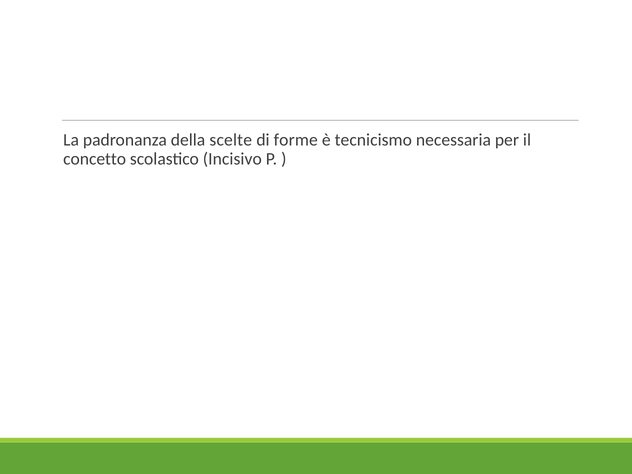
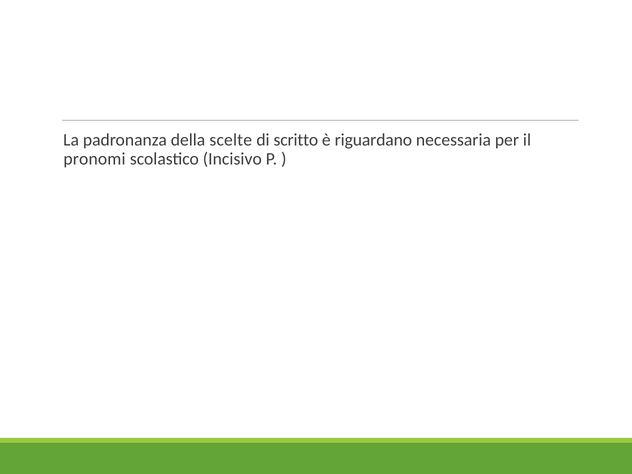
forme: forme -> scritto (296, 140)
tecnicismo: tecnicismo -> riguardano (373, 140)
concetto: concetto -> pronomi (95, 159)
